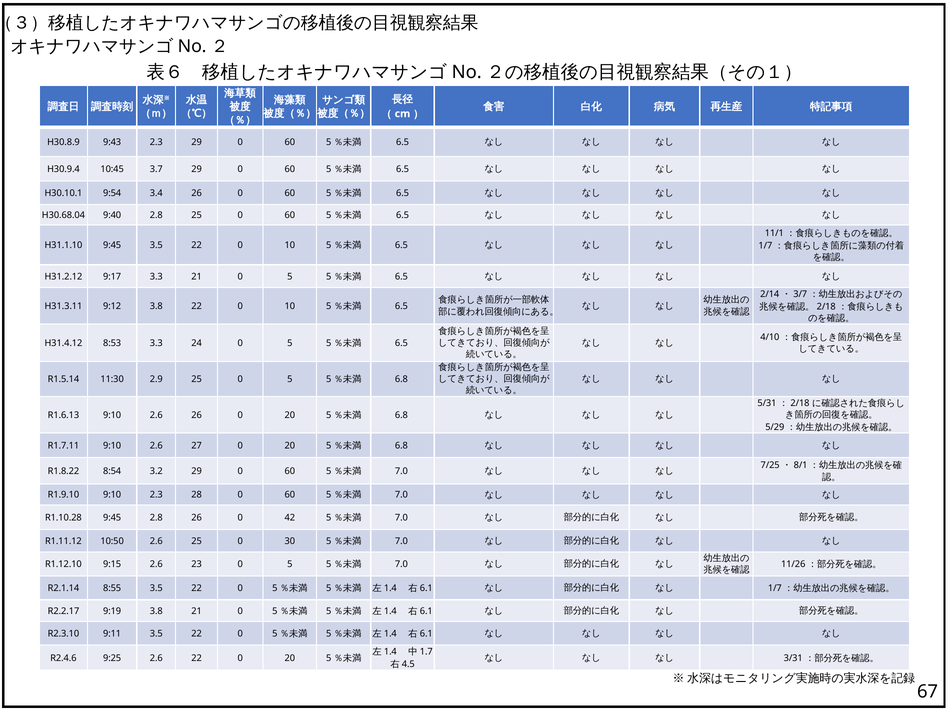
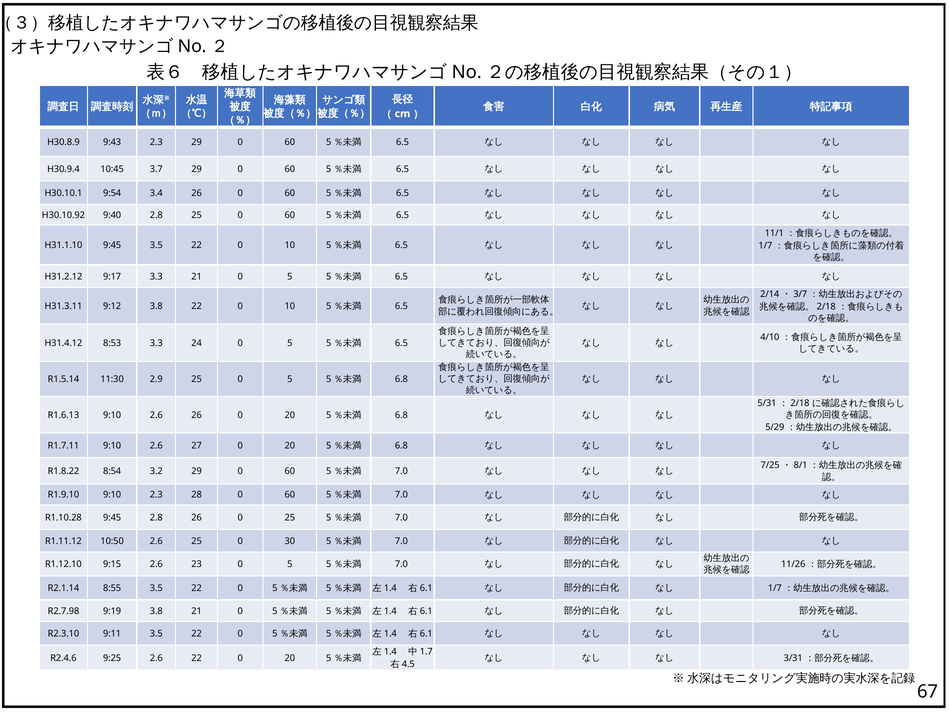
H30.68.04: H30.68.04 -> H30.10.92 (63, 215)
0 42: 42 -> 25 (290, 517)
R2.2.17: R2.2.17 -> R2.7.98 (64, 611)
